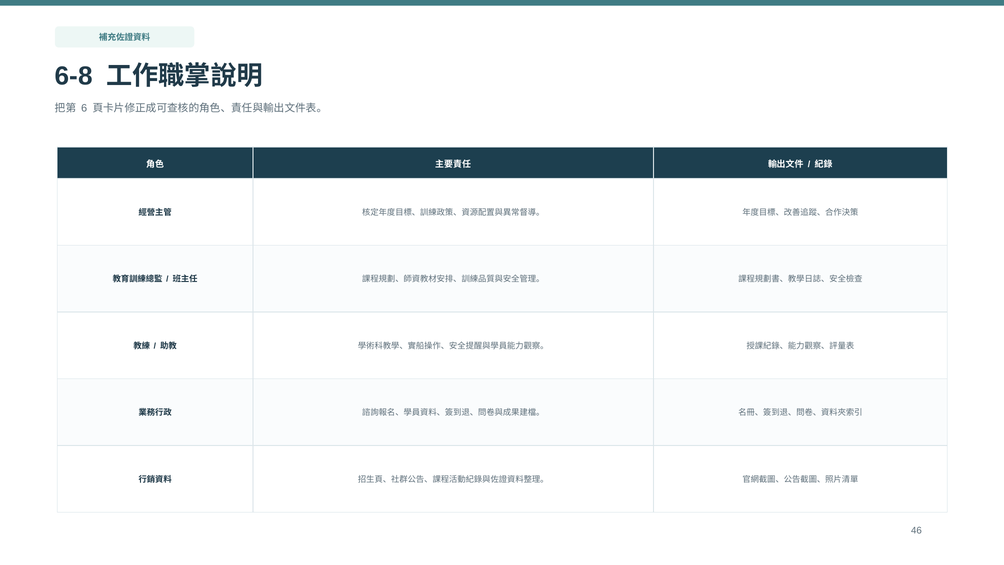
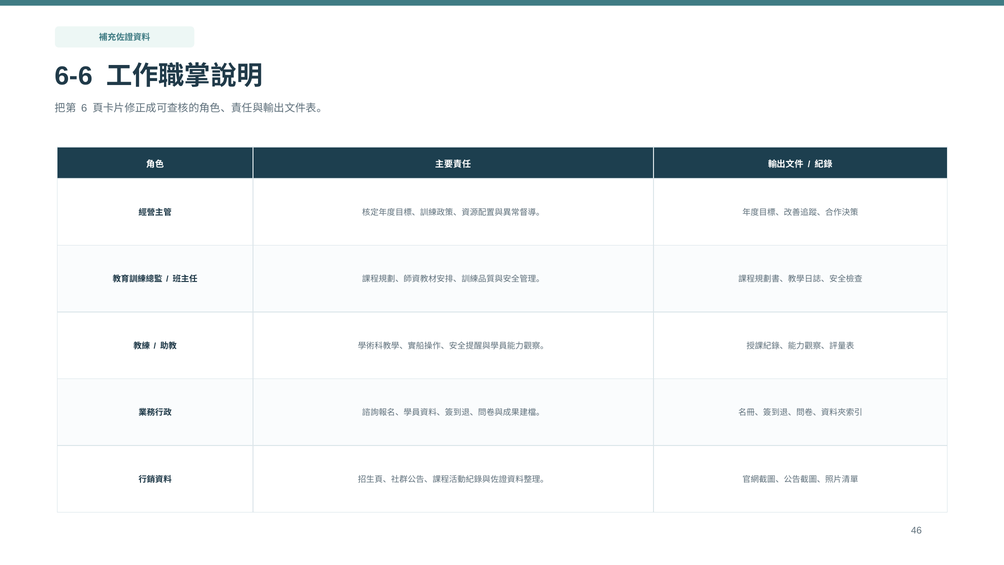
6-8: 6-8 -> 6-6 (74, 76)
